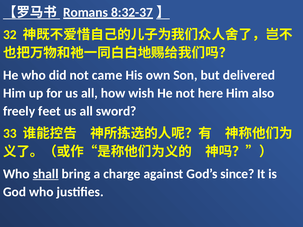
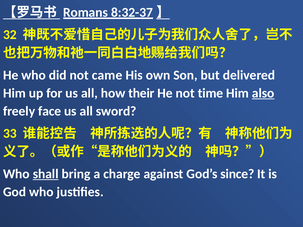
wish: wish -> their (141, 93)
here: here -> time (210, 93)
also underline: none -> present (263, 93)
feet: feet -> face (50, 111)
